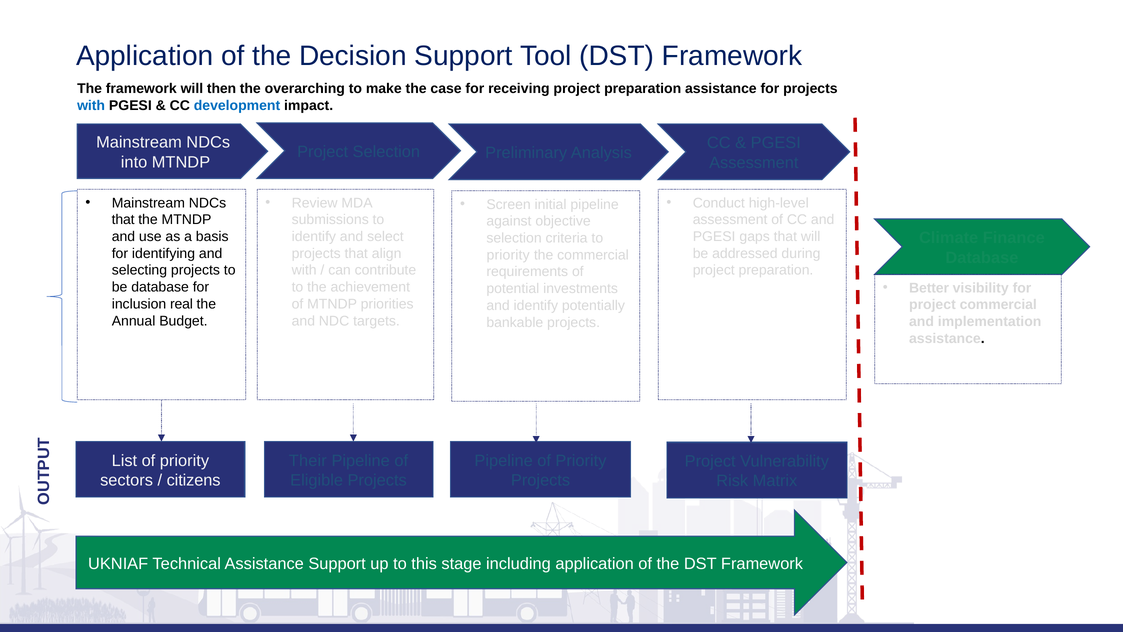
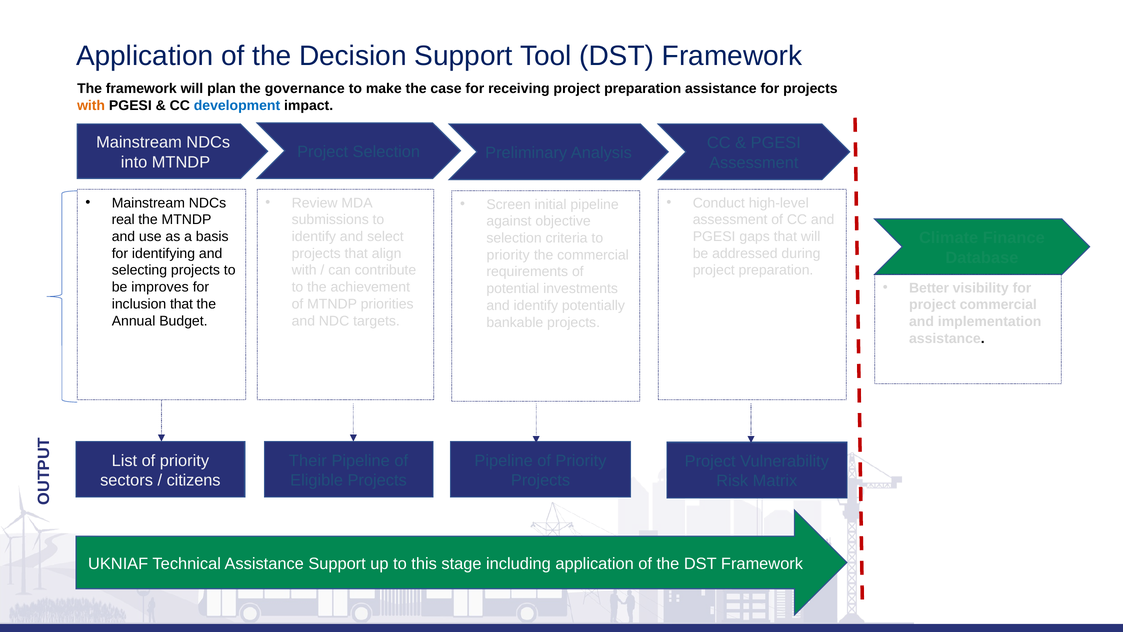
then: then -> plan (222, 89)
overarching: overarching -> governance (305, 89)
with colour: blue -> orange (91, 106)
that: that -> real (123, 220)
be database: database -> improves (160, 287)
inclusion real: real -> that (181, 304)
